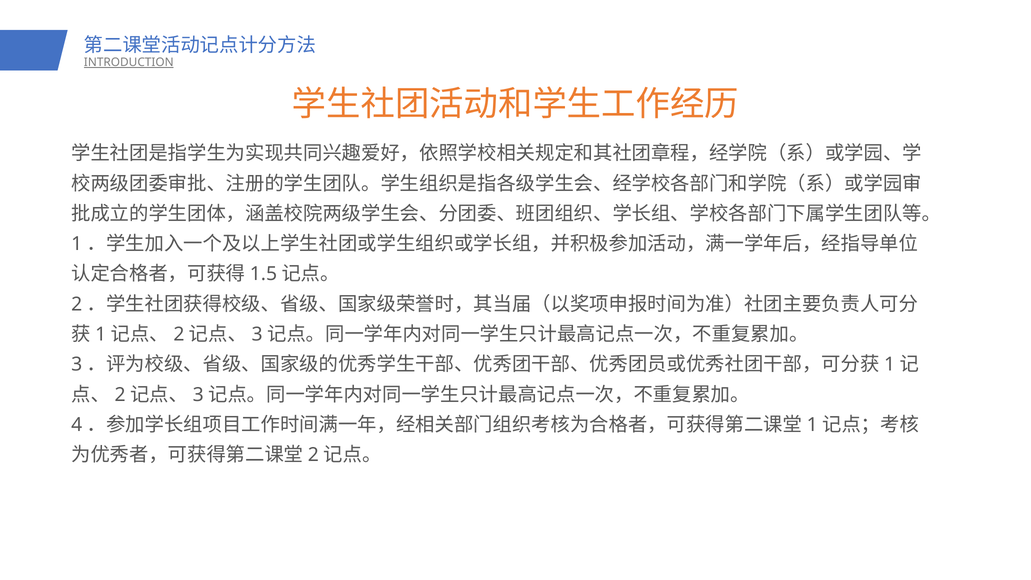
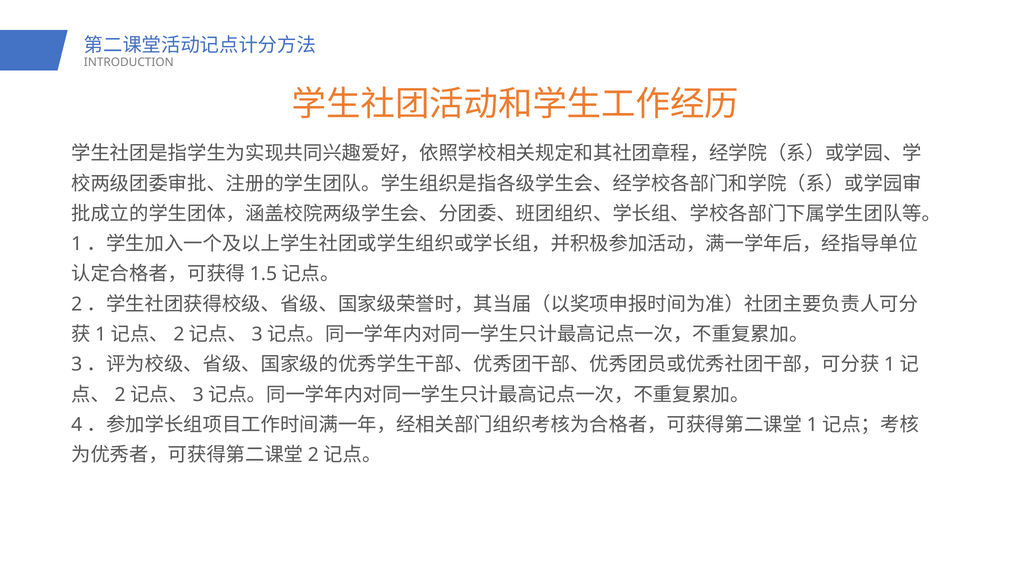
INTRODUCTION underline: present -> none (129, 62)
